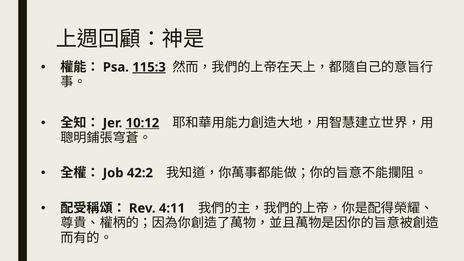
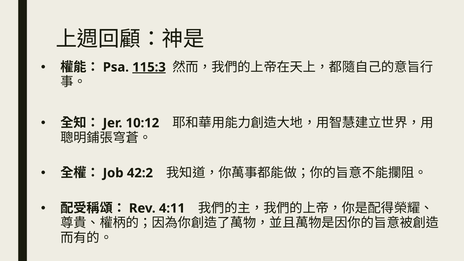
10:12 underline: present -> none (142, 123)
